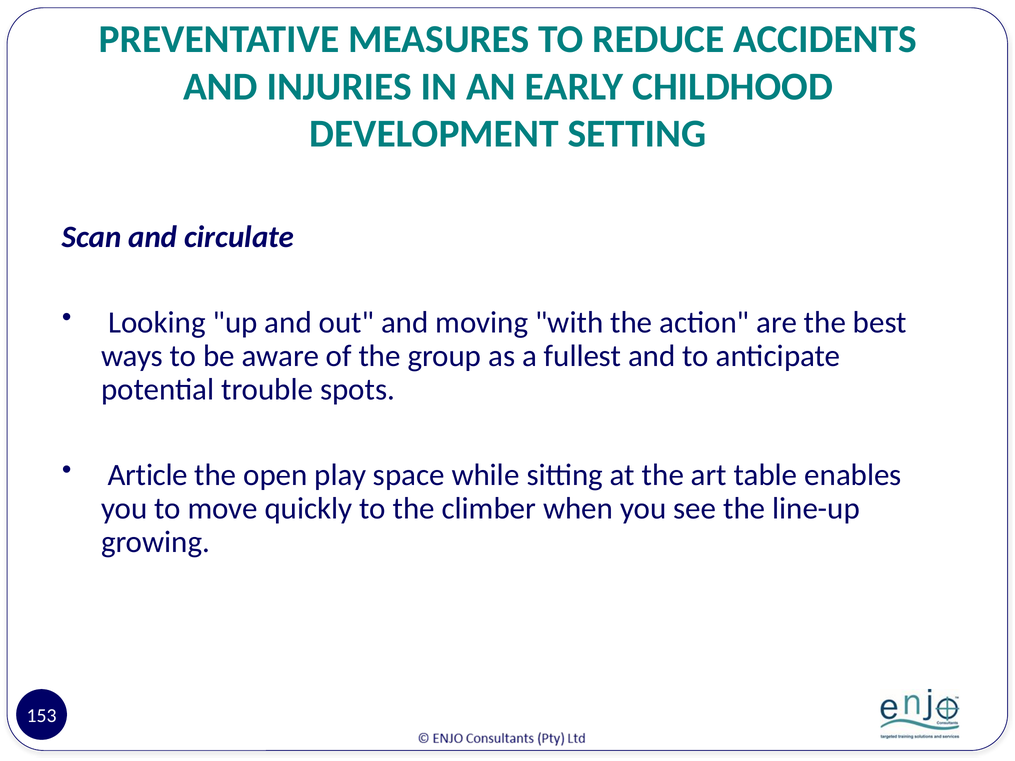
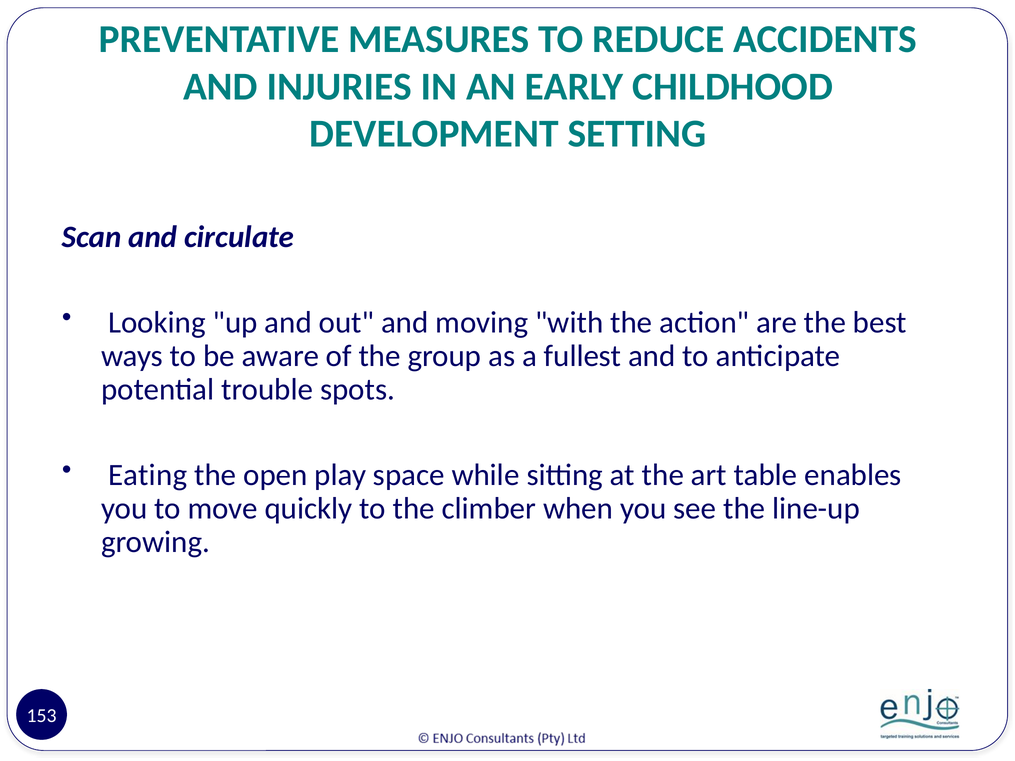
Article: Article -> Eating (148, 475)
